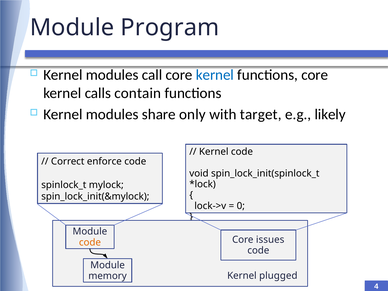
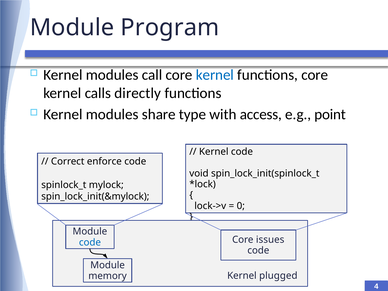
contain: contain -> directly (138, 93)
only: only -> type (192, 114)
target: target -> access (261, 114)
likely: likely -> point (330, 114)
code colour: orange -> blue (90, 242)
